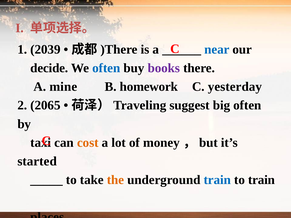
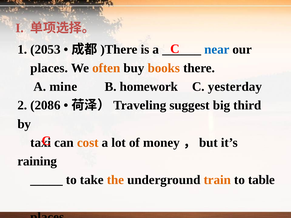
2039: 2039 -> 2053 (45, 50)
decide: decide -> places (49, 68)
often colour: blue -> orange (106, 68)
books colour: purple -> orange (164, 68)
2065: 2065 -> 2086 (45, 105)
big often: often -> third (247, 105)
started: started -> raining (37, 161)
train colour: blue -> orange (217, 180)
to train: train -> table (262, 180)
